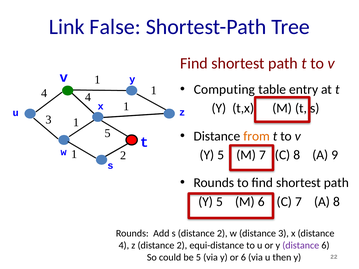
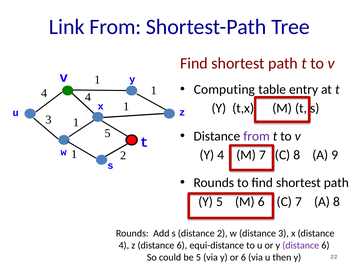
Link False: False -> From (115, 27)
from colour: orange -> purple (257, 136)
5: 5 -> 4 (221, 155)
z distance 2: 2 -> 6 (182, 246)
